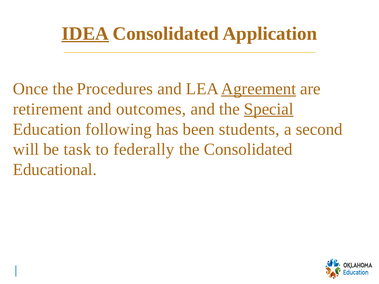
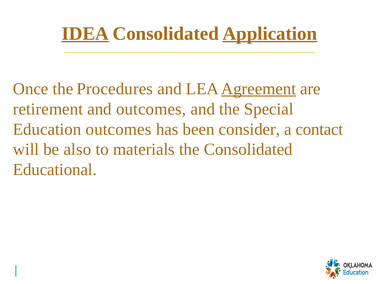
Application underline: none -> present (270, 34)
Special underline: present -> none (269, 109)
Education following: following -> outcomes (119, 129)
students: students -> consider (249, 129)
second: second -> contact (319, 129)
task: task -> also (77, 150)
federally: federally -> materials (144, 150)
